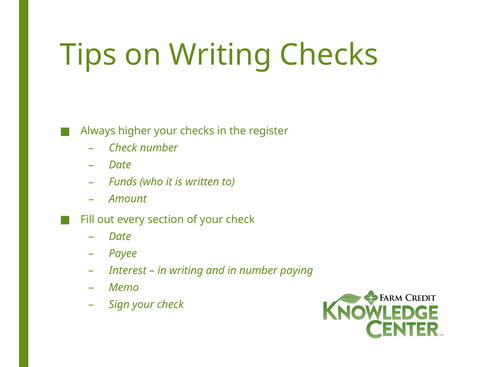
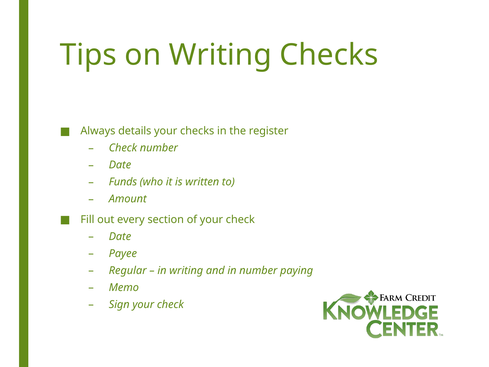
higher: higher -> details (135, 131)
Interest: Interest -> Regular (128, 270)
